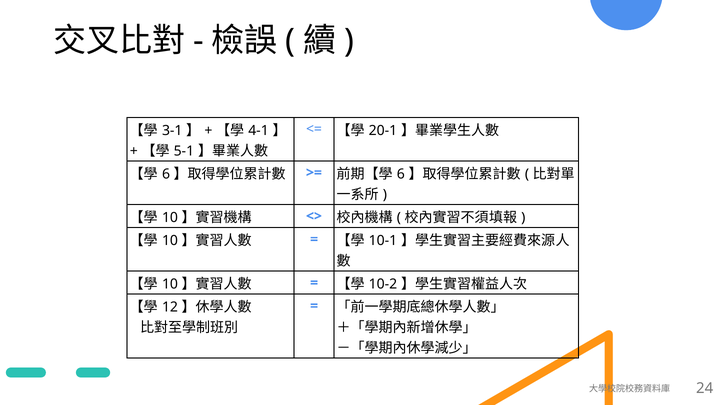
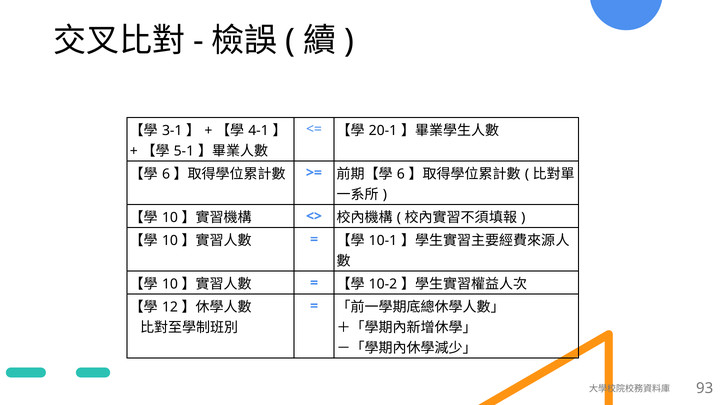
24: 24 -> 93 (705, 388)
